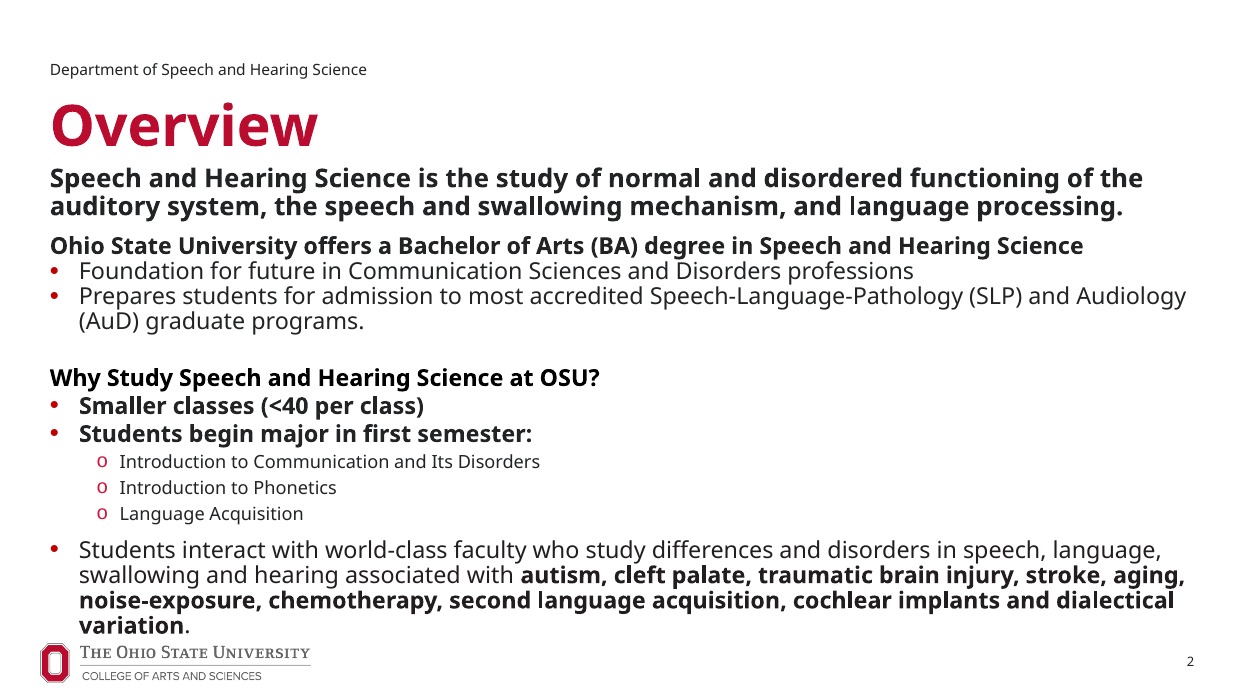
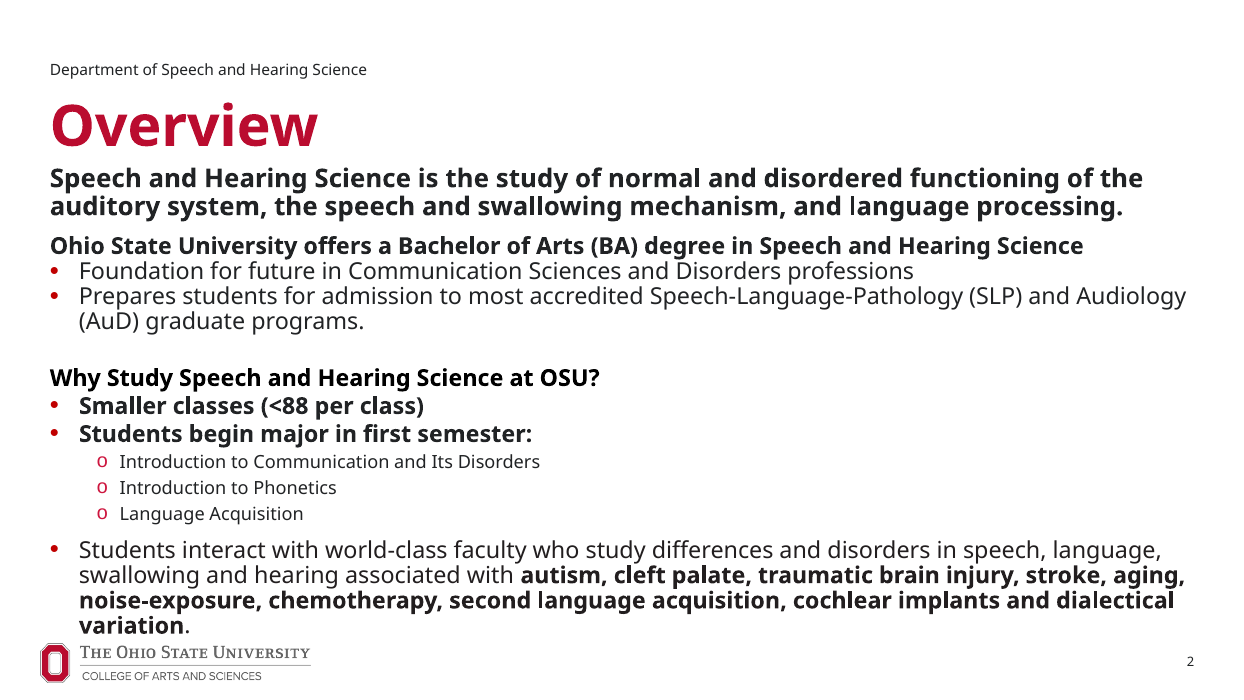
<40: <40 -> <88 (285, 406)
